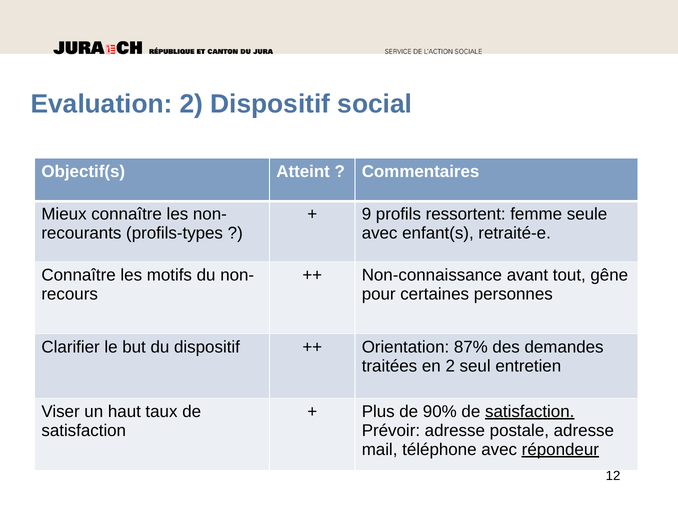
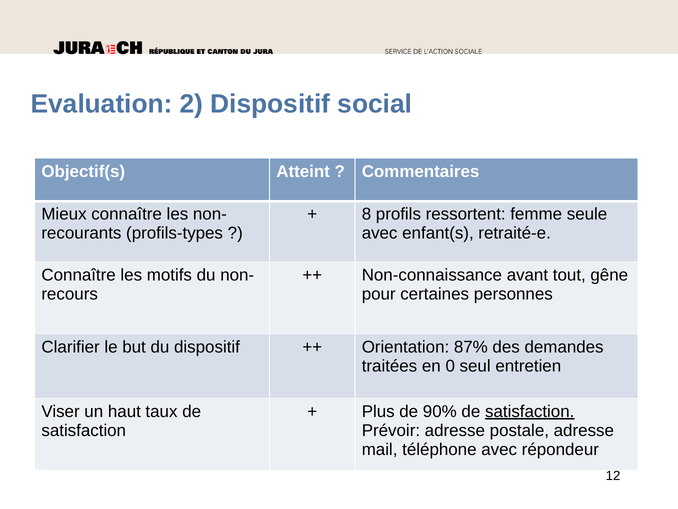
9: 9 -> 8 (366, 214)
en 2: 2 -> 0 (450, 366)
répondeur underline: present -> none (560, 449)
